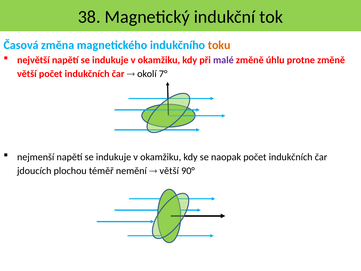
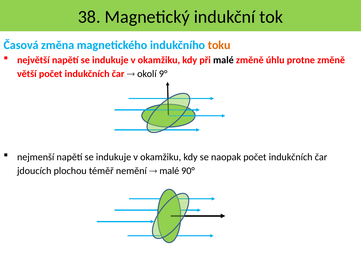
malé colour: purple -> black (223, 60)
7°: 7° -> 9° (163, 74)
větší: větší -> malé (169, 171)
